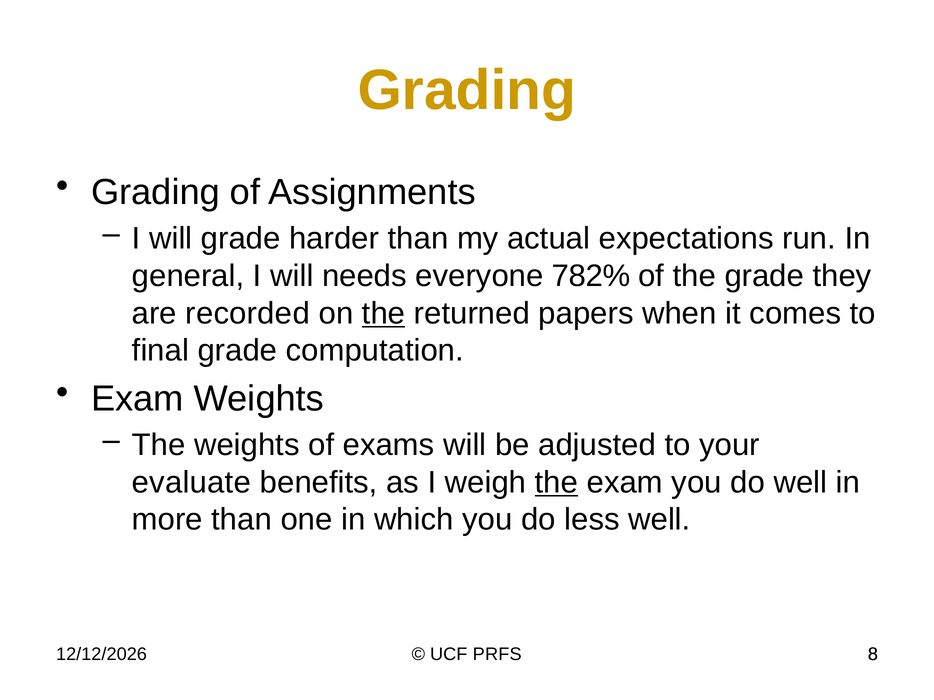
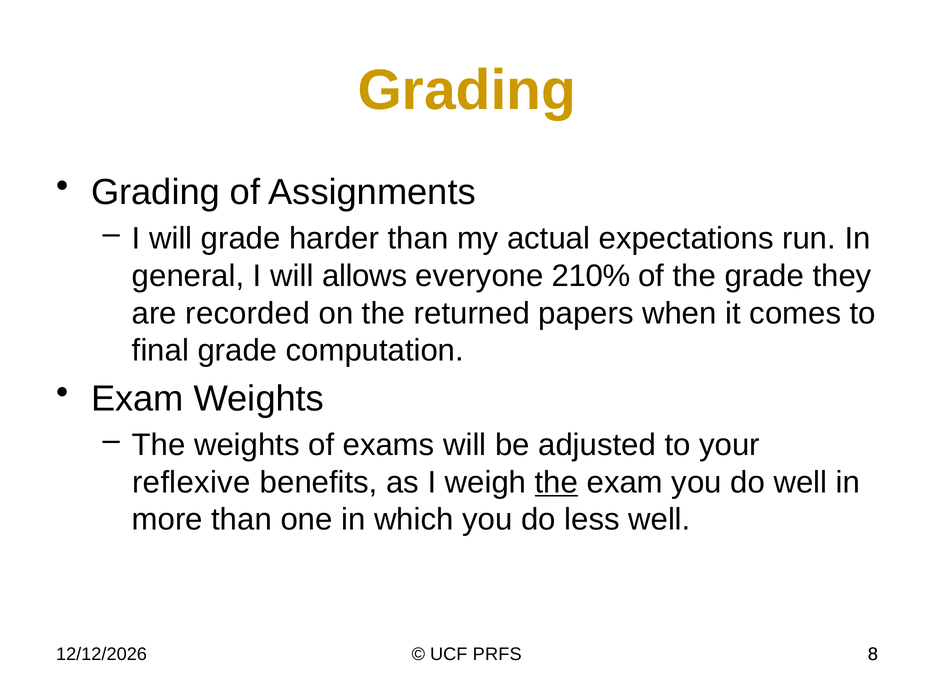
needs: needs -> allows (365, 276)
782%: 782% -> 210% (591, 276)
the underline: present -> none (384, 314)
evaluate: evaluate -> reflexive (191, 483)
